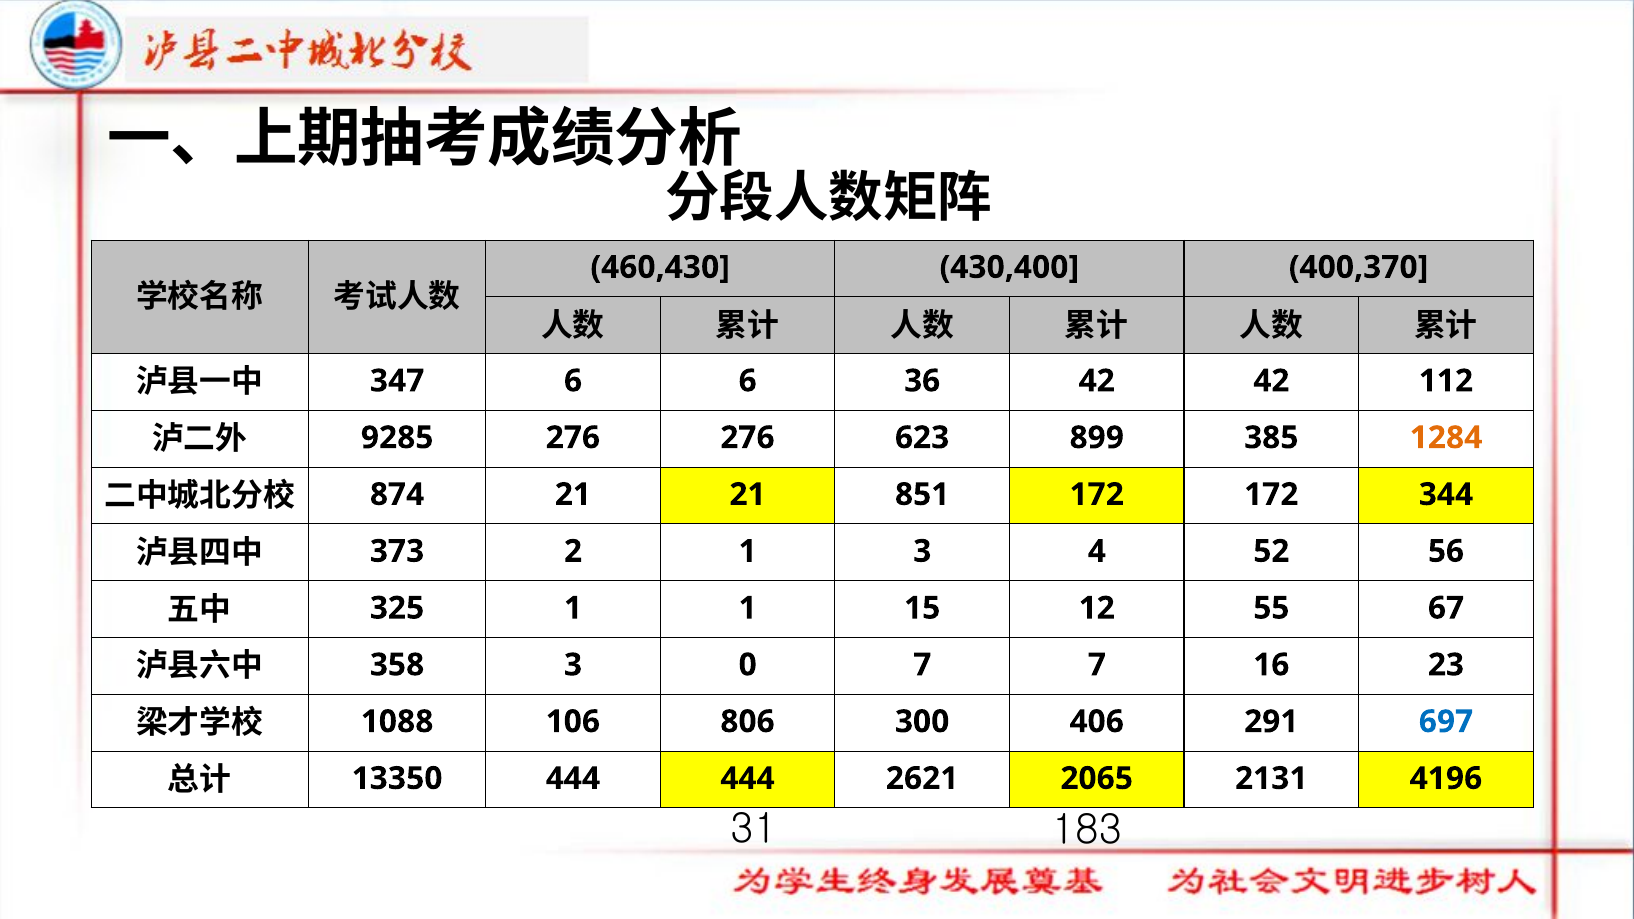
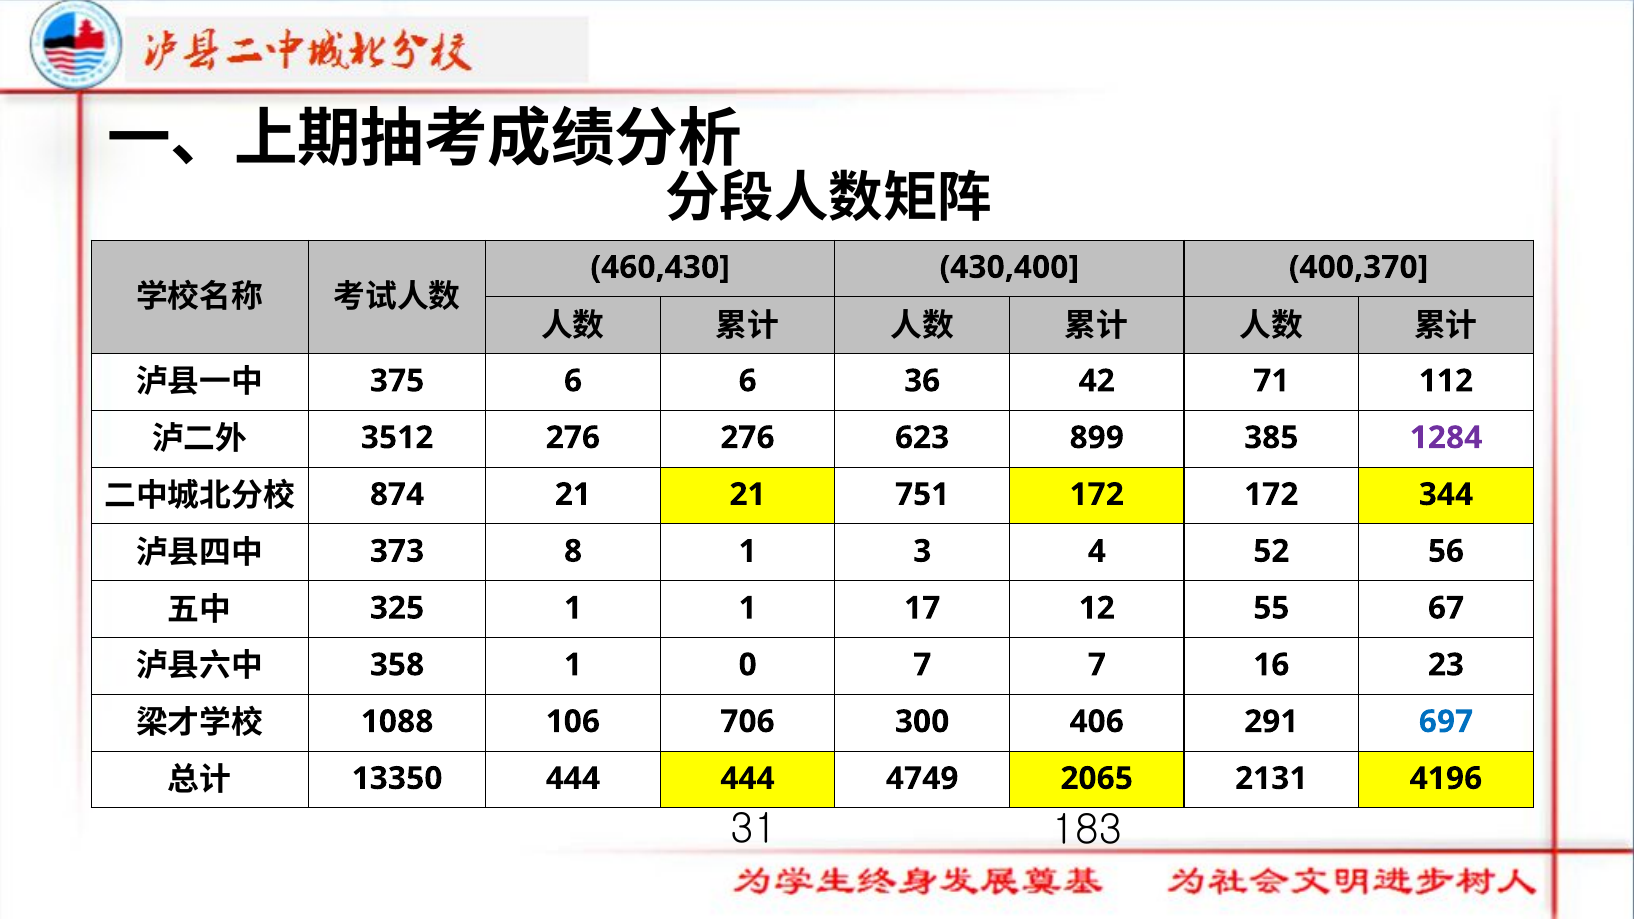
347: 347 -> 375 (397, 381)
42 42: 42 -> 71 (1271, 381)
9285: 9285 -> 3512 (397, 438)
1284 colour: orange -> purple (1446, 438)
851: 851 -> 751 (922, 495)
2: 2 -> 8 (573, 551)
15: 15 -> 17 (922, 608)
358 3: 3 -> 1 (573, 665)
806: 806 -> 706 (748, 722)
2621: 2621 -> 4749 (922, 779)
